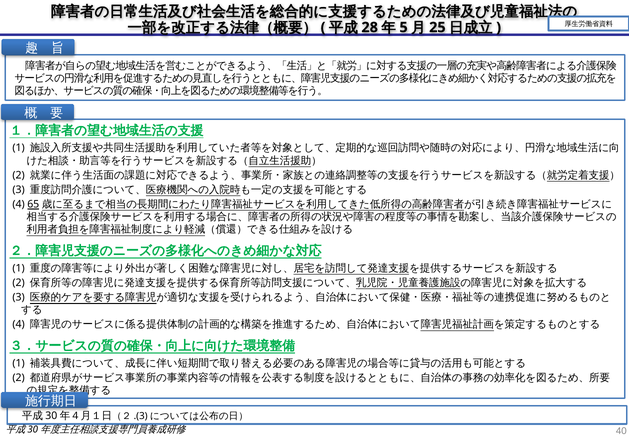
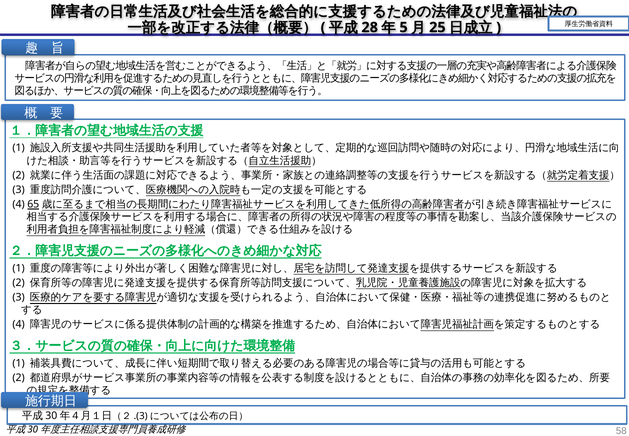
40: 40 -> 58 (621, 431)
